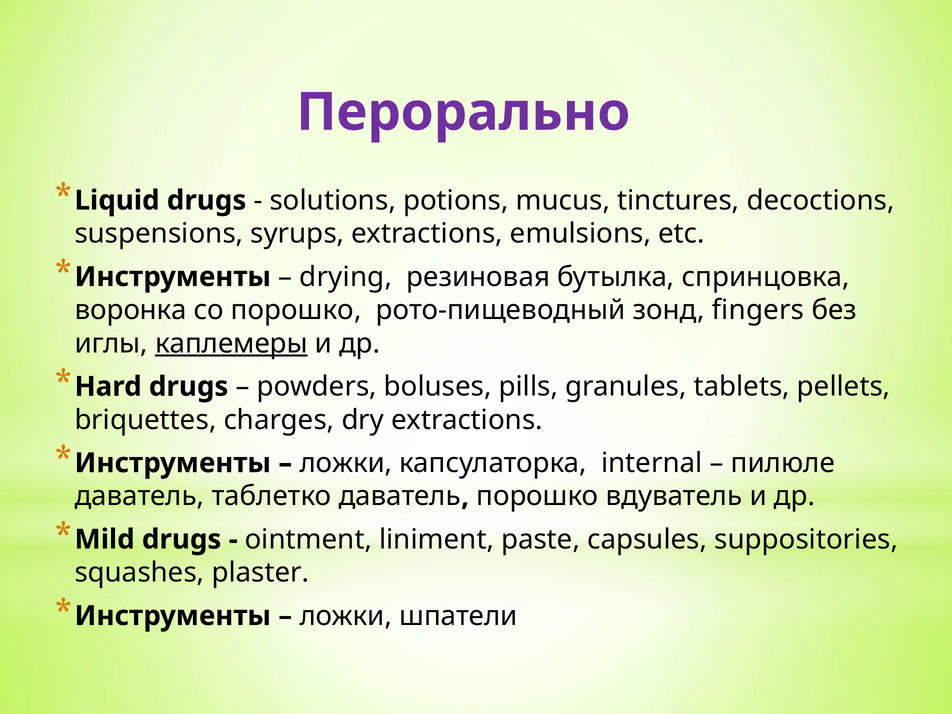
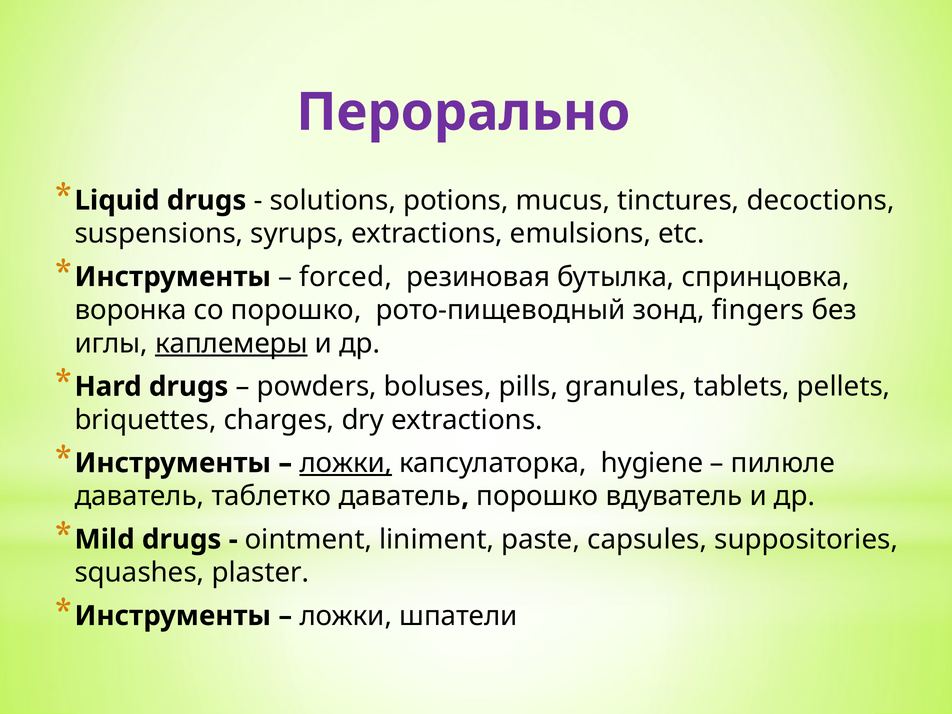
drying: drying -> forced (346, 277)
ложки underline: none -> present (346, 463)
internal: internal -> hygiene (652, 463)
